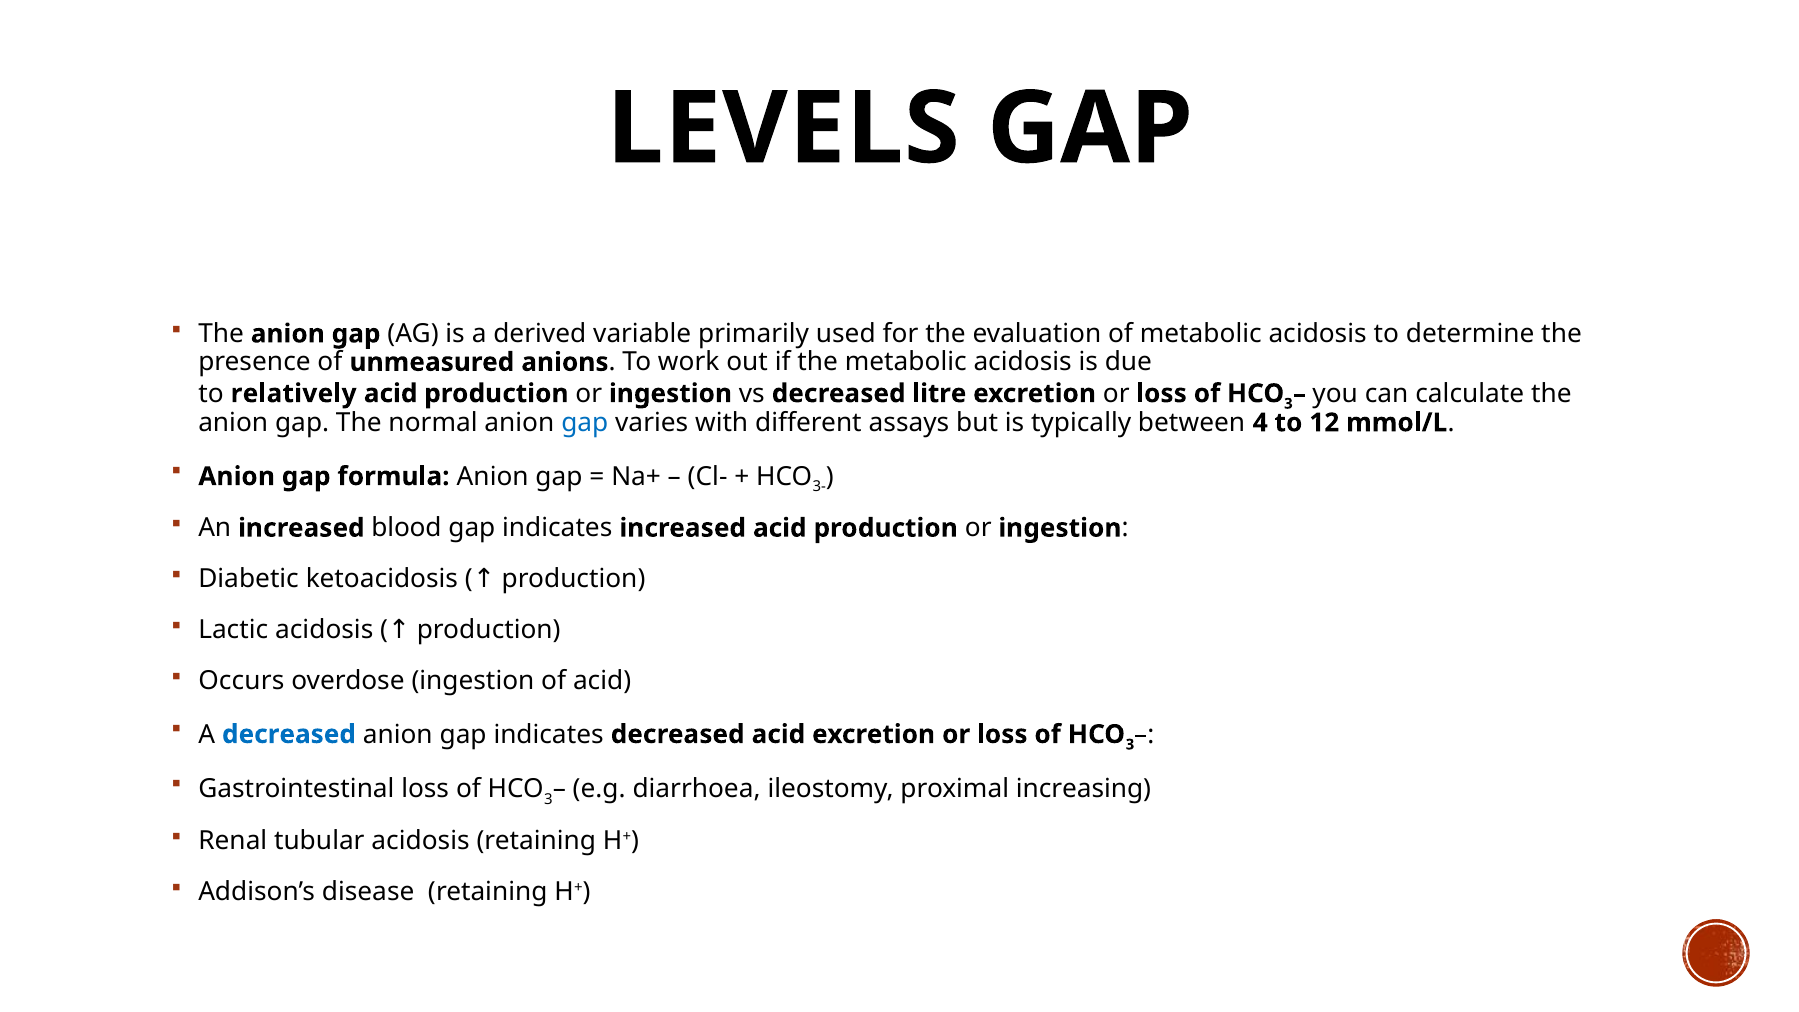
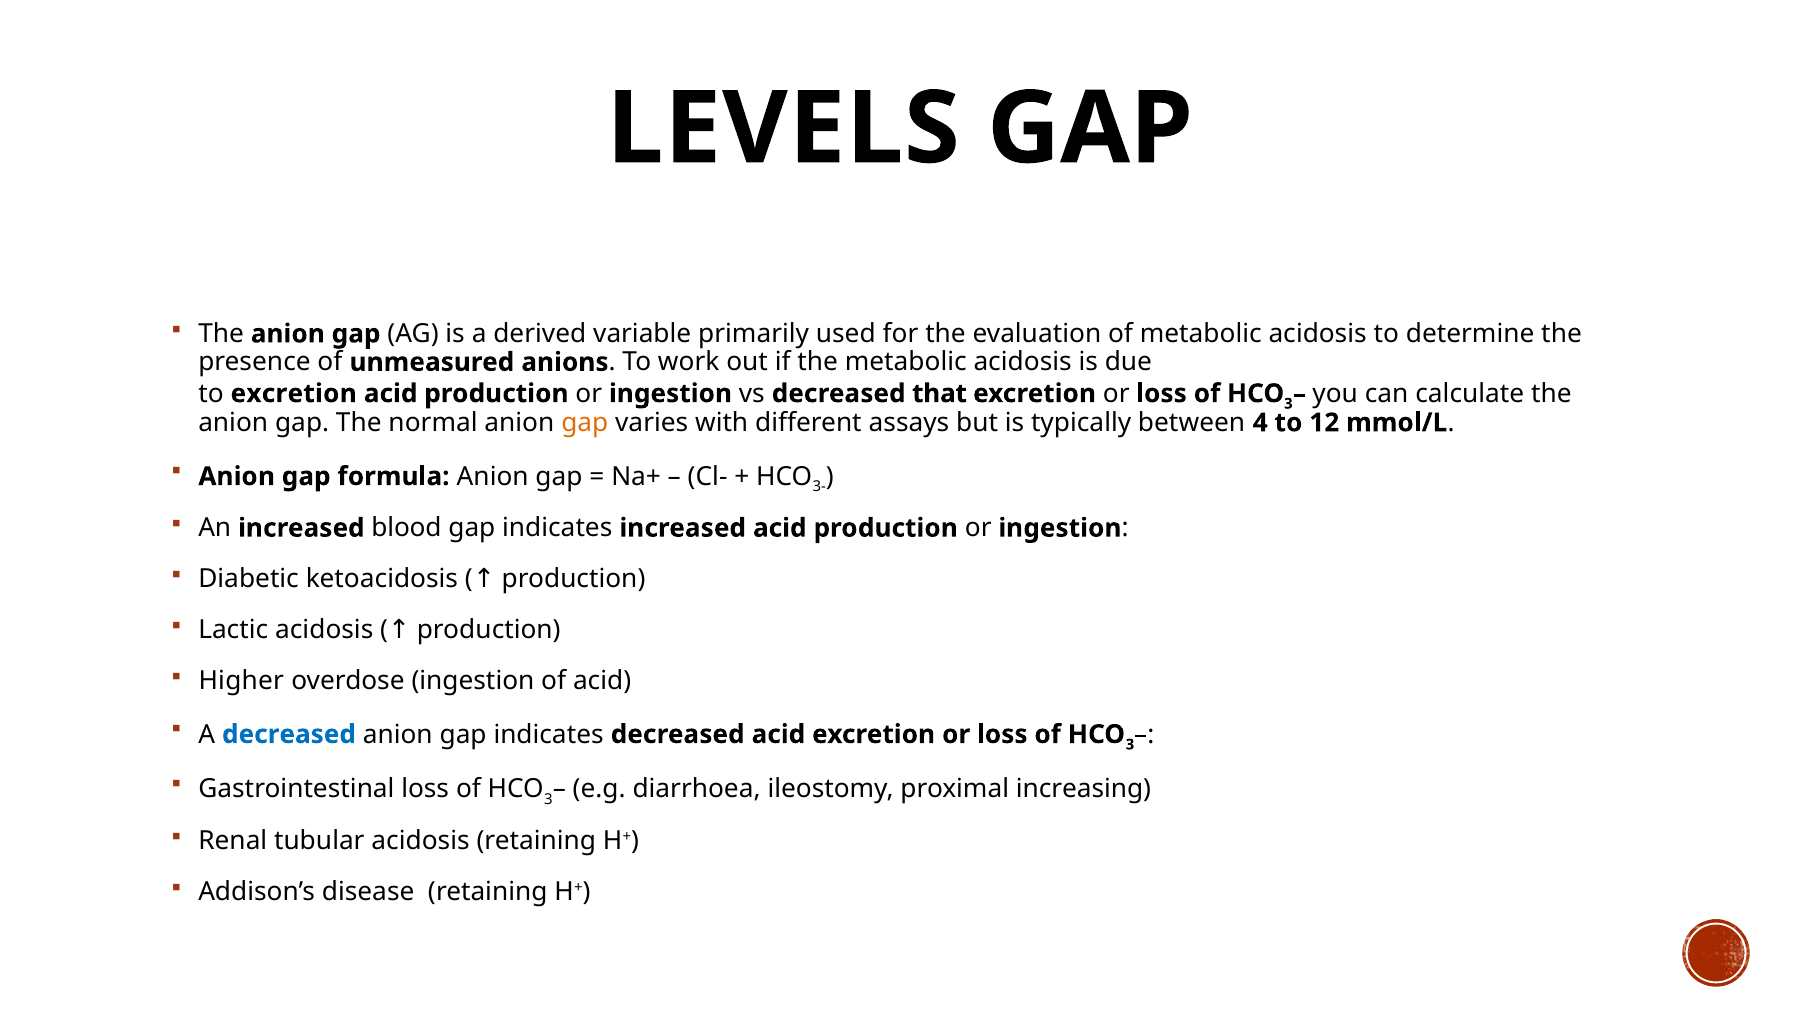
to relatively: relatively -> excretion (294, 394)
litre: litre -> that (940, 394)
gap colour: blue -> orange (585, 423)
Occurs: Occurs -> Higher (241, 681)
